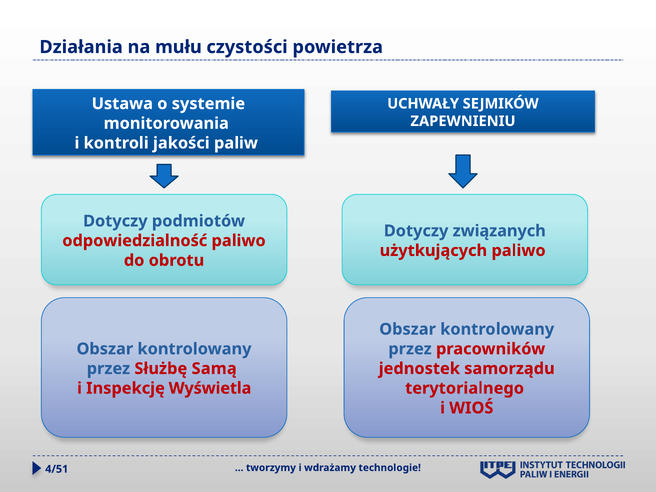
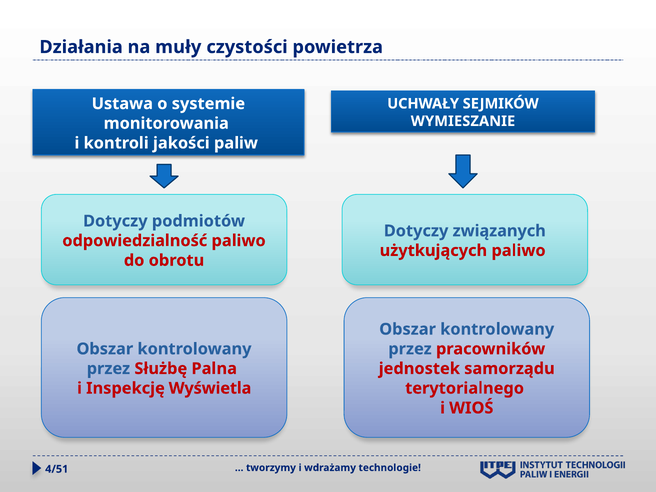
mułu: mułu -> muły (178, 47)
ZAPEWNIENIU: ZAPEWNIENIU -> WYMIESZANIE (463, 121)
Samą: Samą -> Palna (214, 369)
